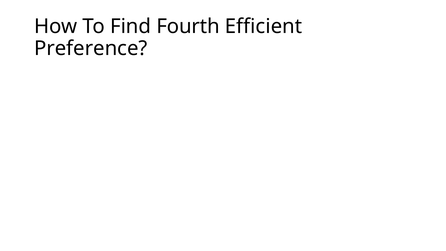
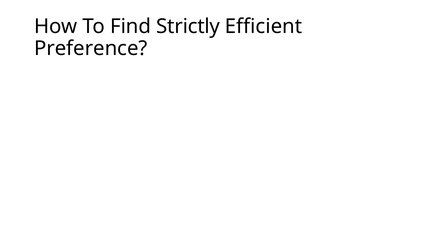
Fourth: Fourth -> Strictly (188, 26)
